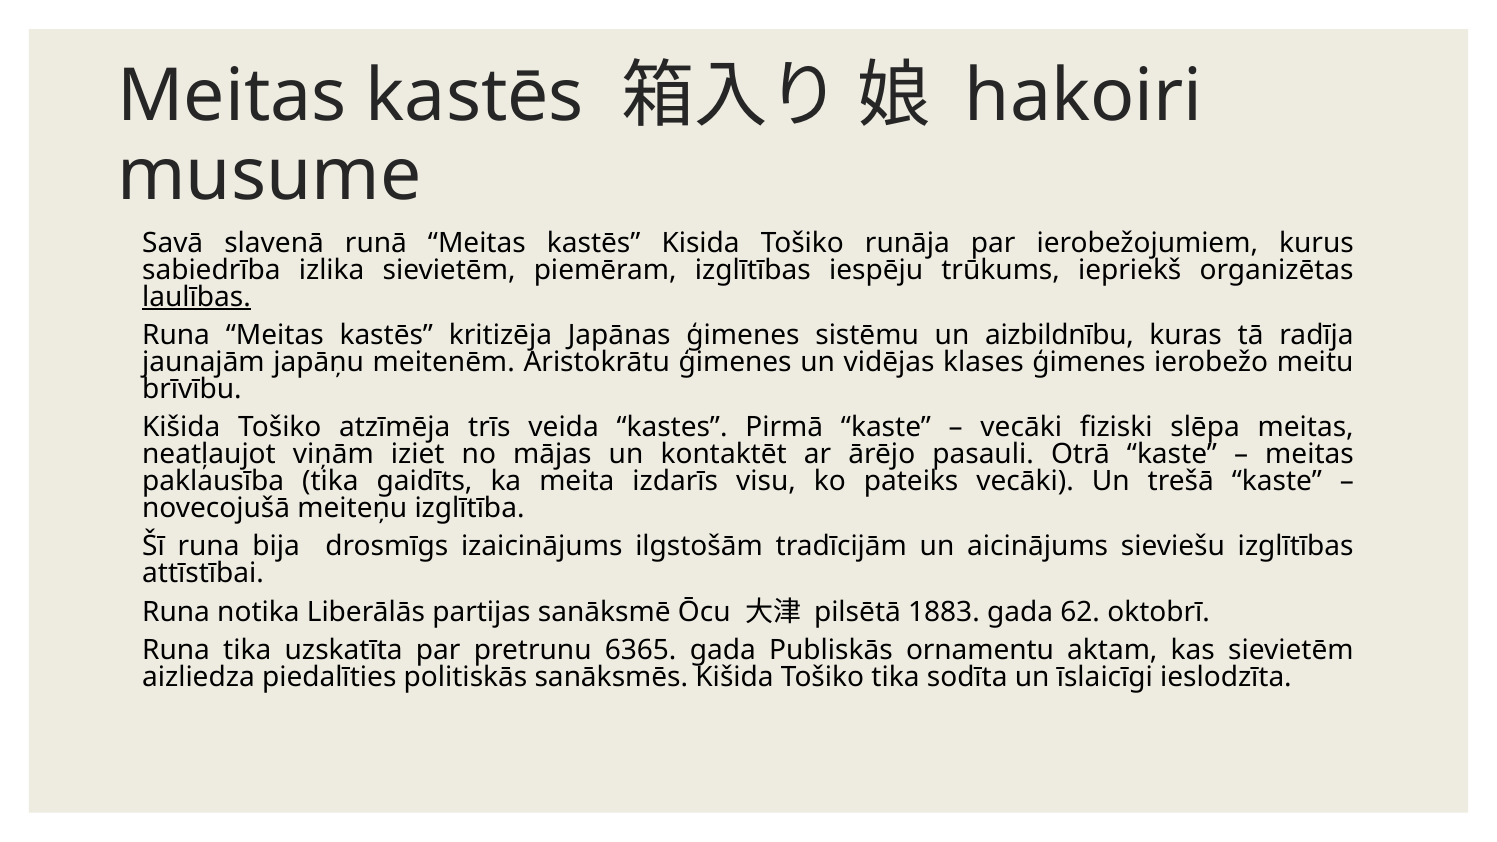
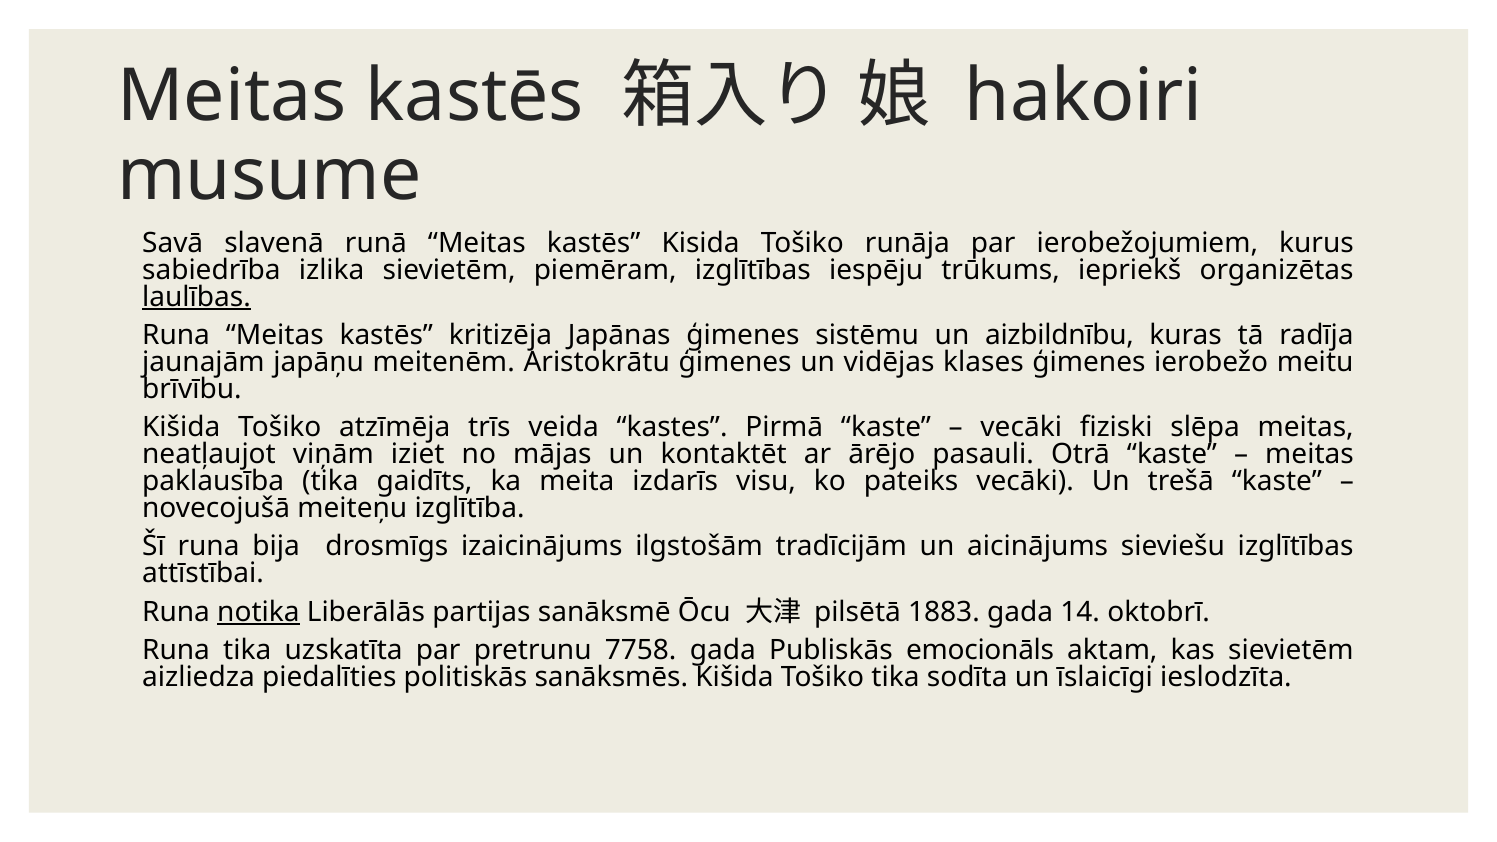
notika underline: none -> present (258, 612)
62: 62 -> 14 (1080, 612)
6365: 6365 -> 7758 (641, 650)
ornamentu: ornamentu -> emocionāls (980, 650)
